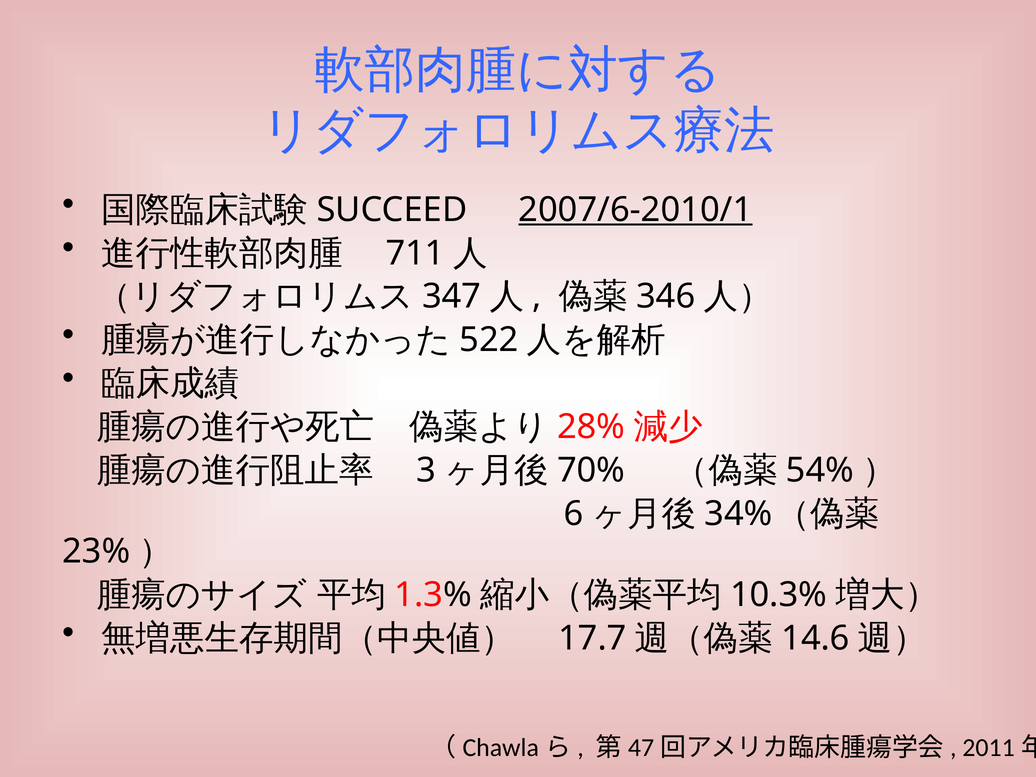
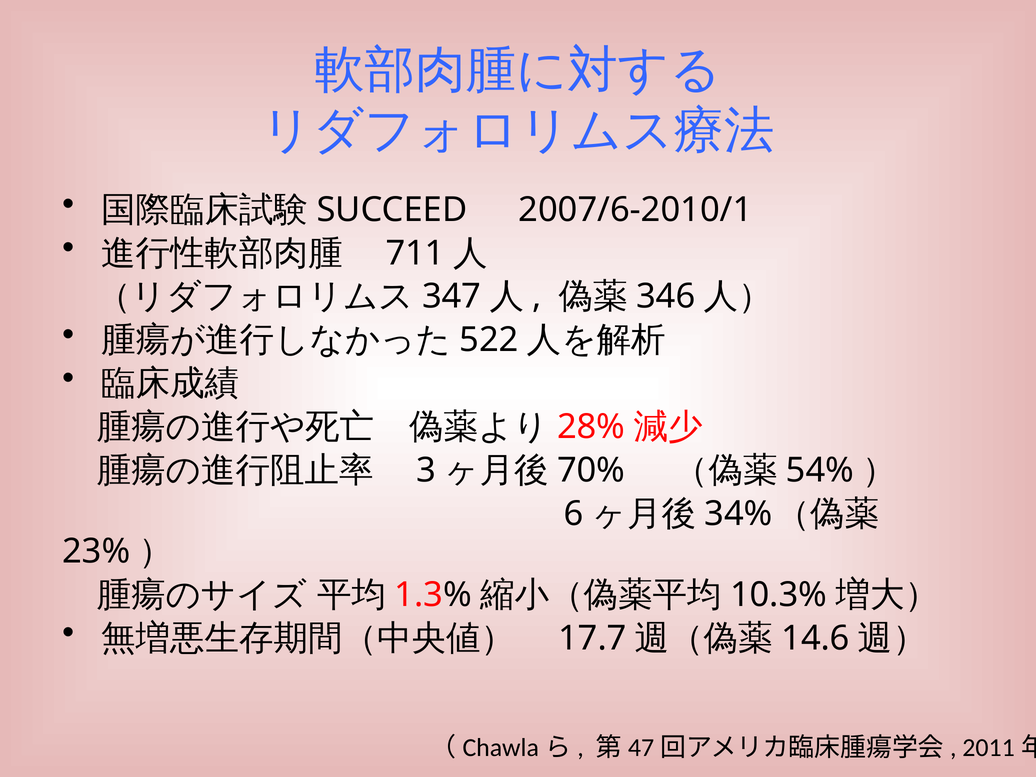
2007/6-2010/1 underline: present -> none (635, 210)
